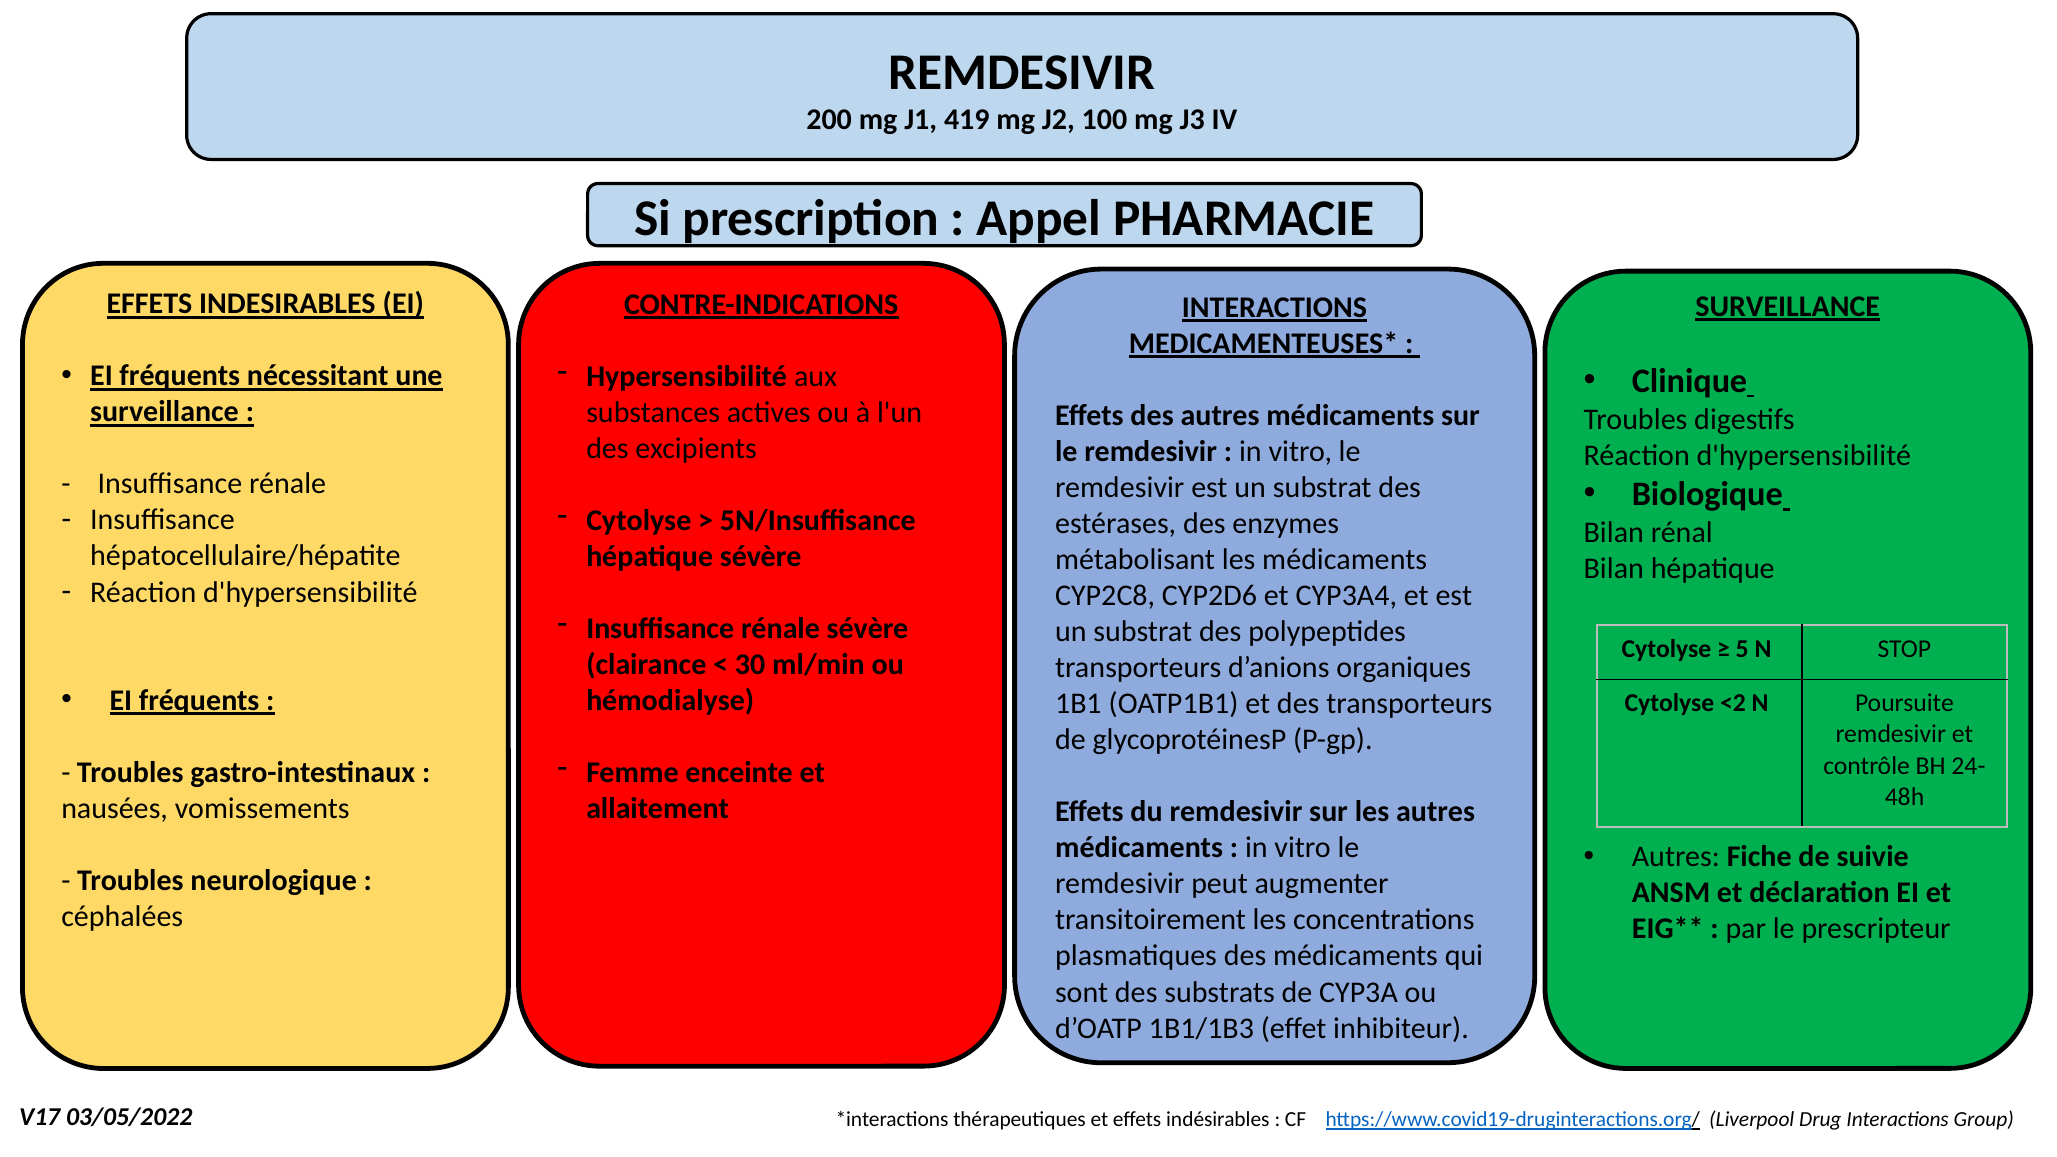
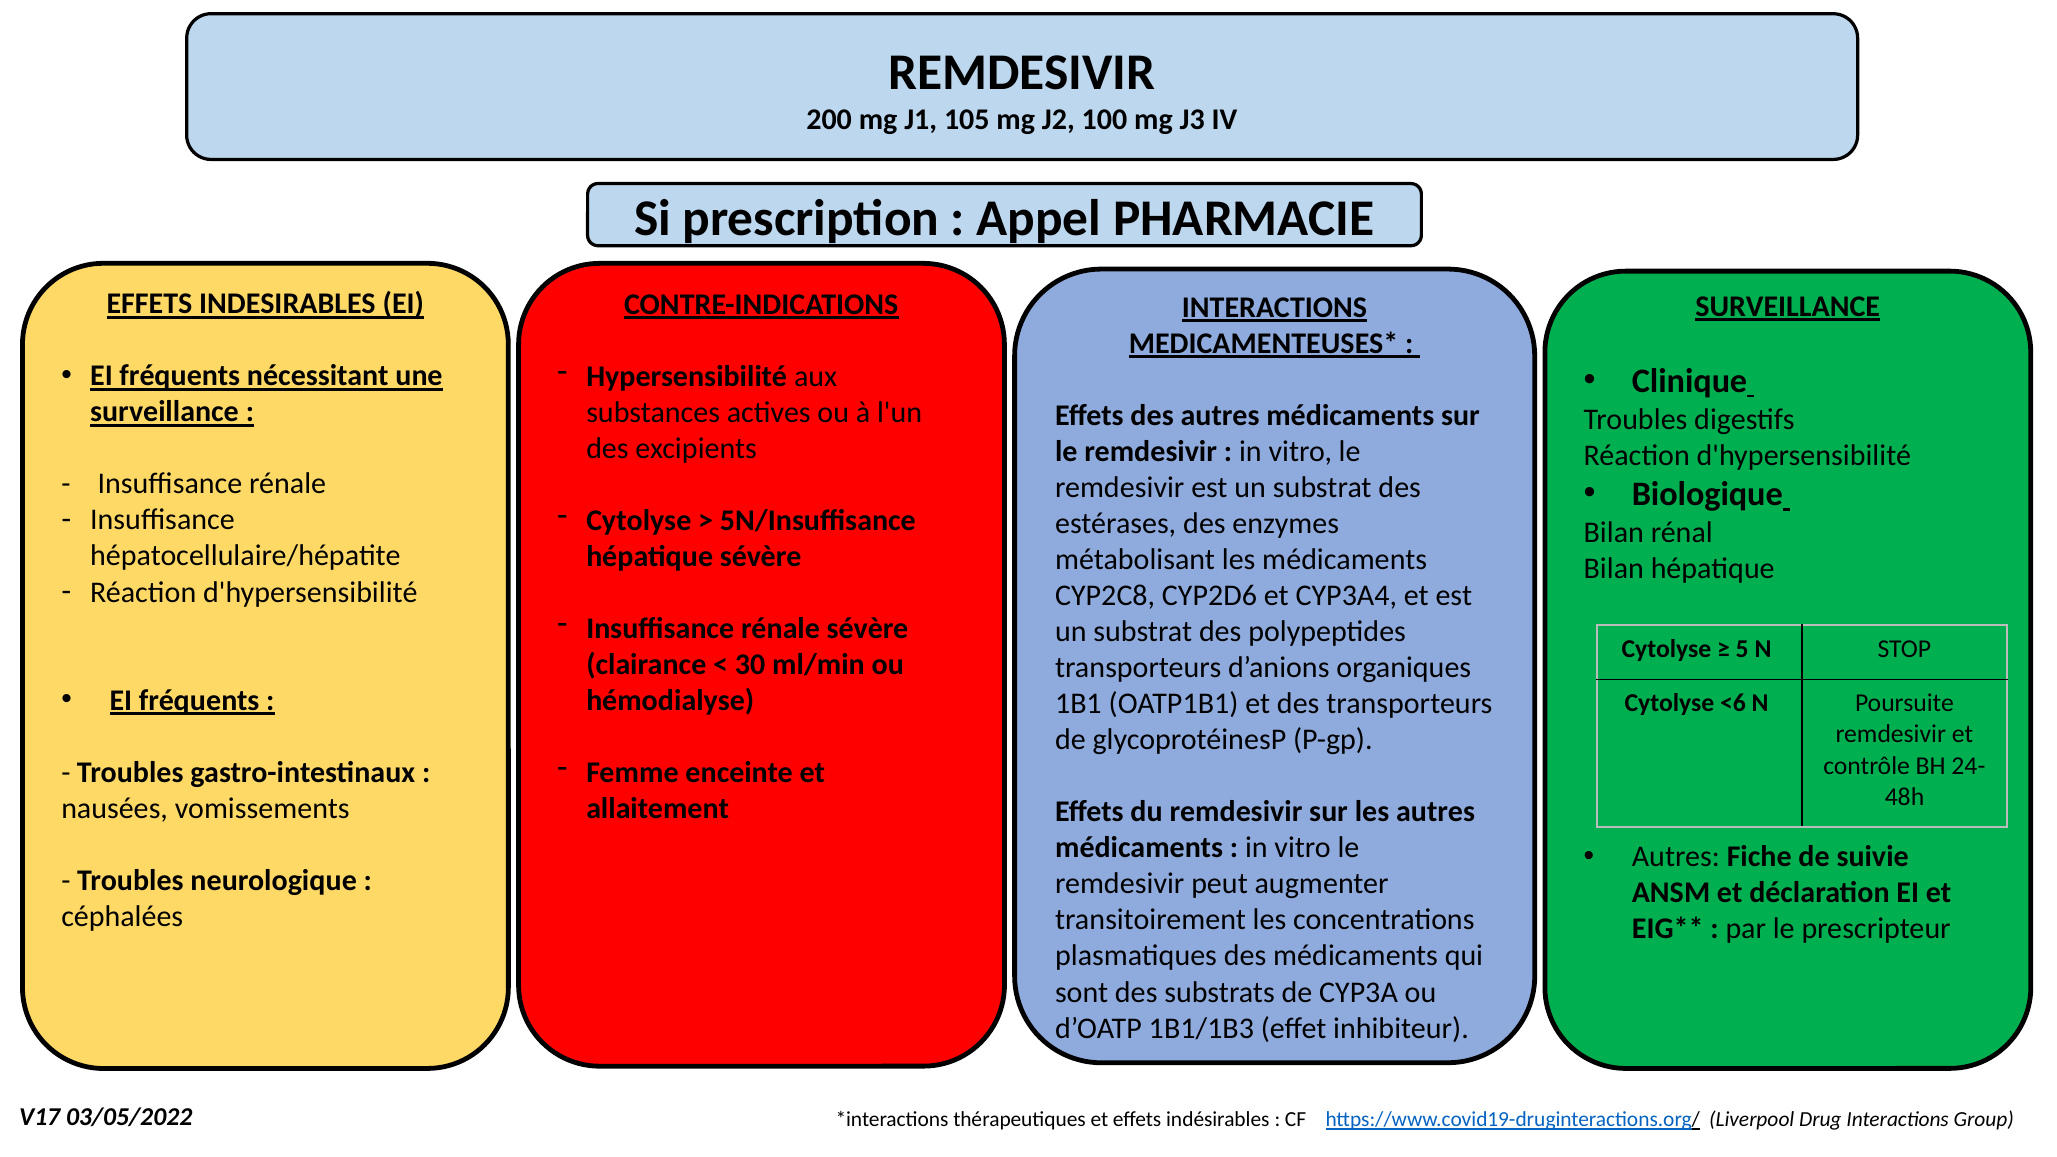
419: 419 -> 105 (967, 119)
<2: <2 -> <6 (1733, 703)
